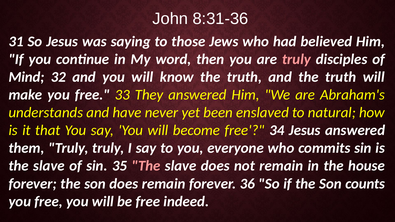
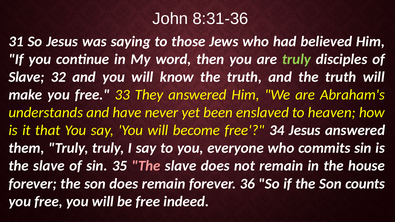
truly colour: pink -> light green (296, 59)
Mind: Mind -> Slave (26, 77)
natural: natural -> heaven (332, 113)
